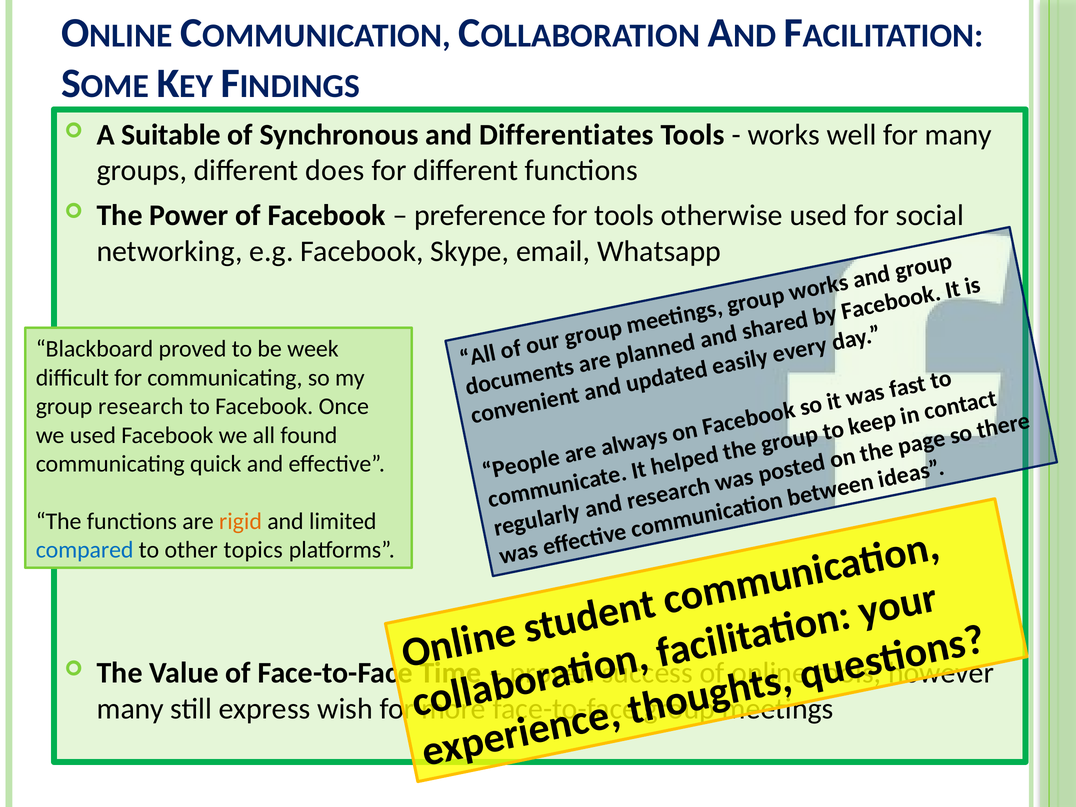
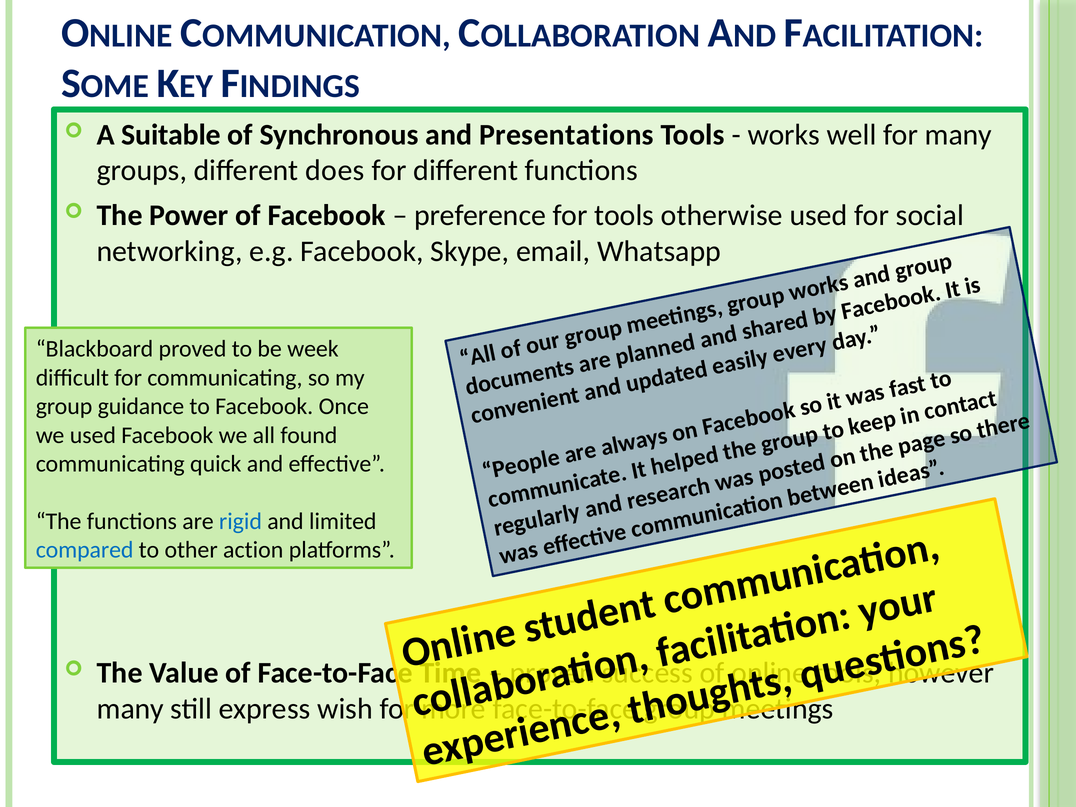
Differentiates: Differentiates -> Presentations (566, 135)
group research: research -> guidance (141, 406)
rigid colour: orange -> blue (240, 521)
topics: topics -> action (253, 550)
